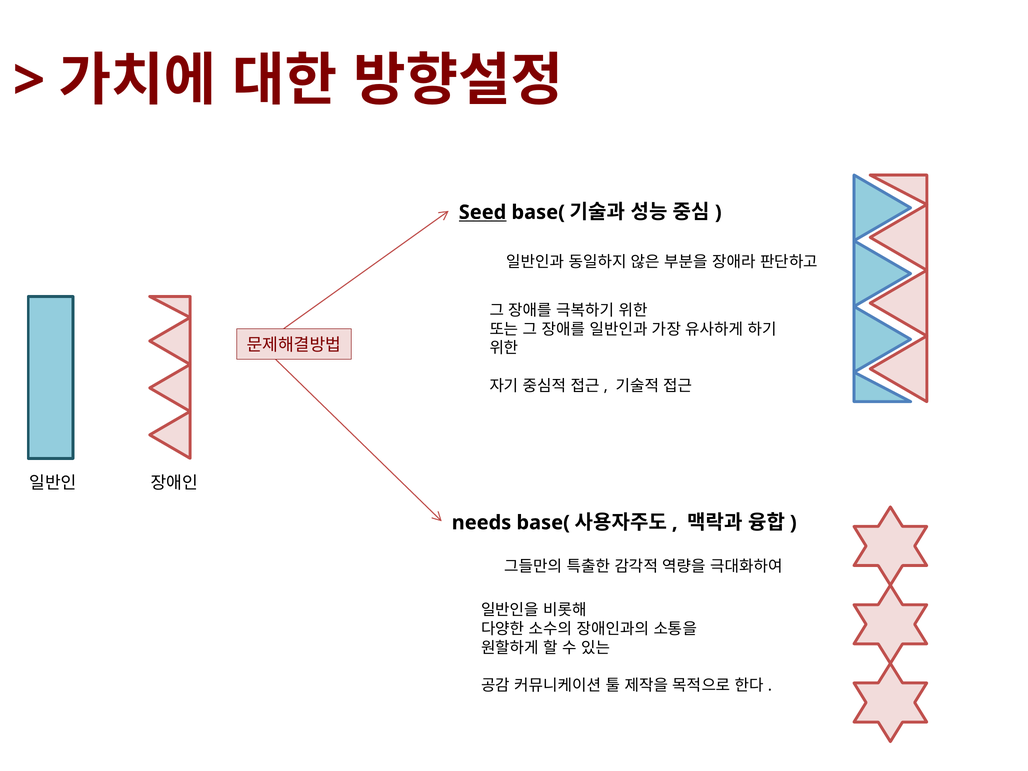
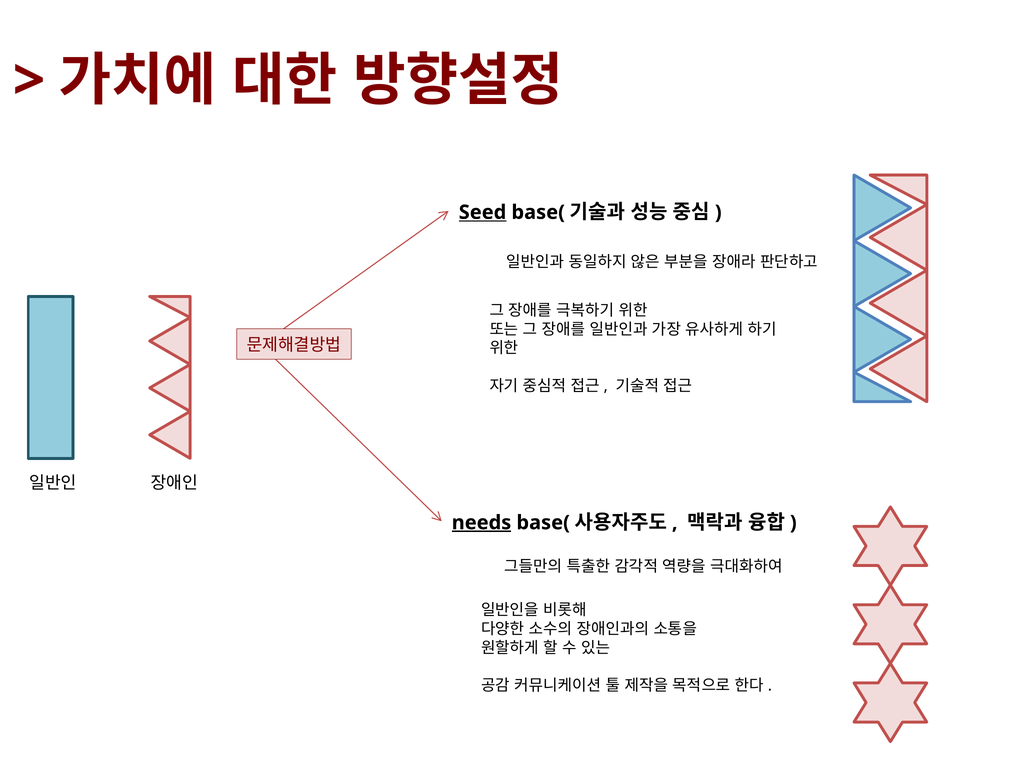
needs underline: none -> present (481, 523)
